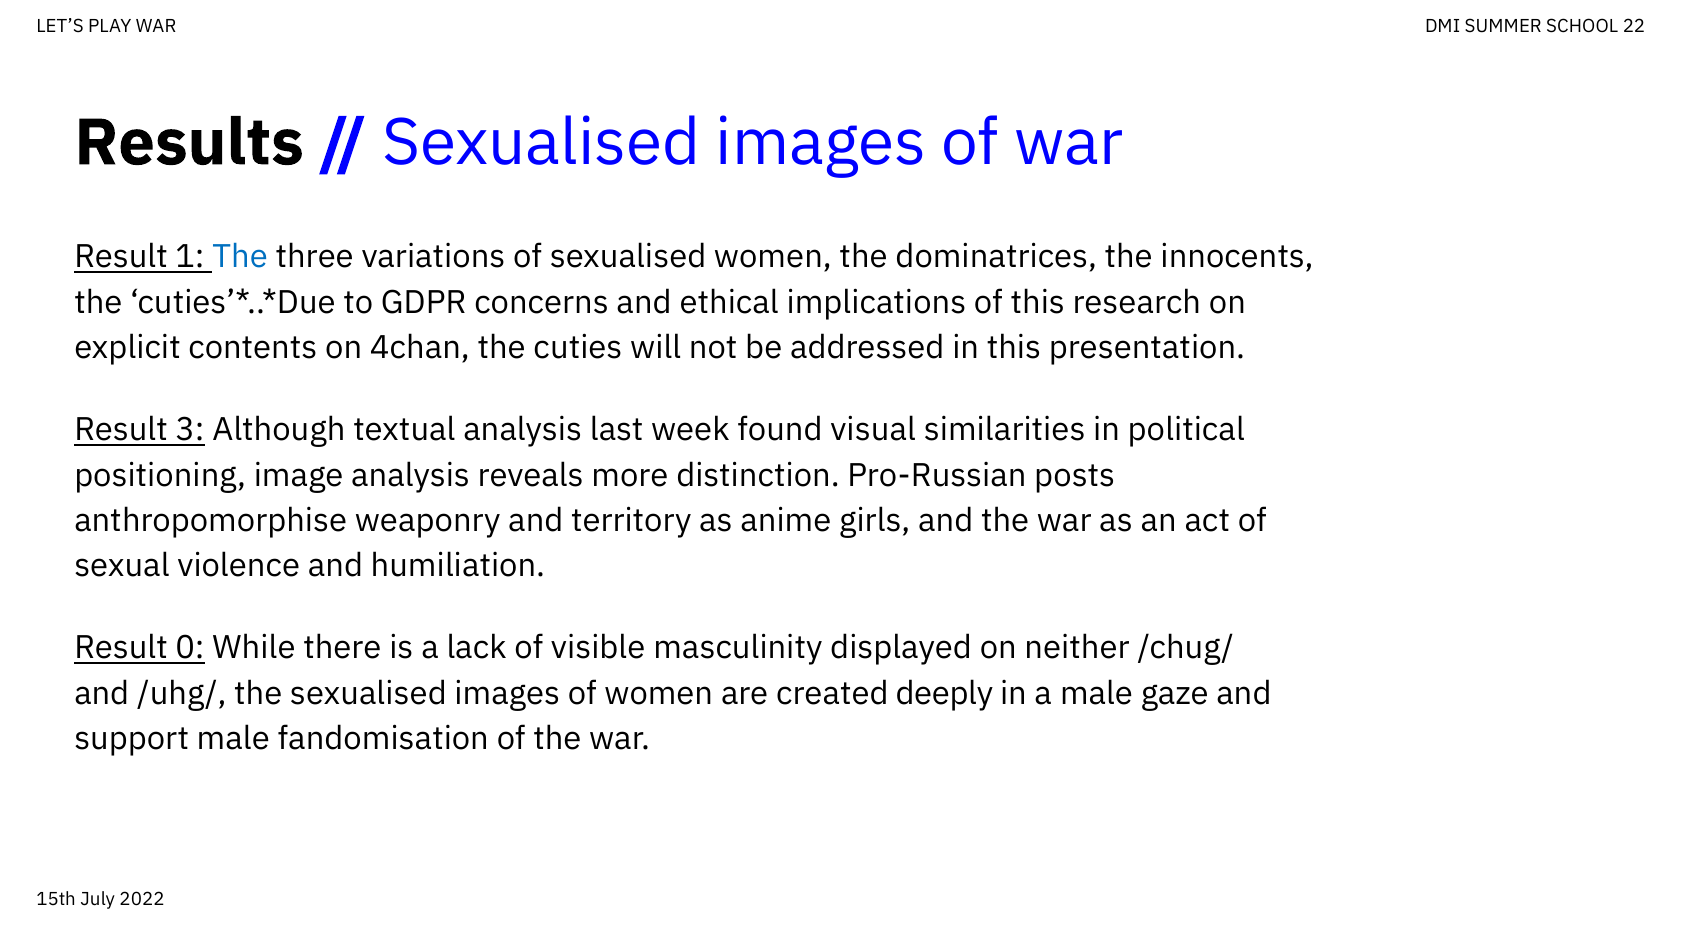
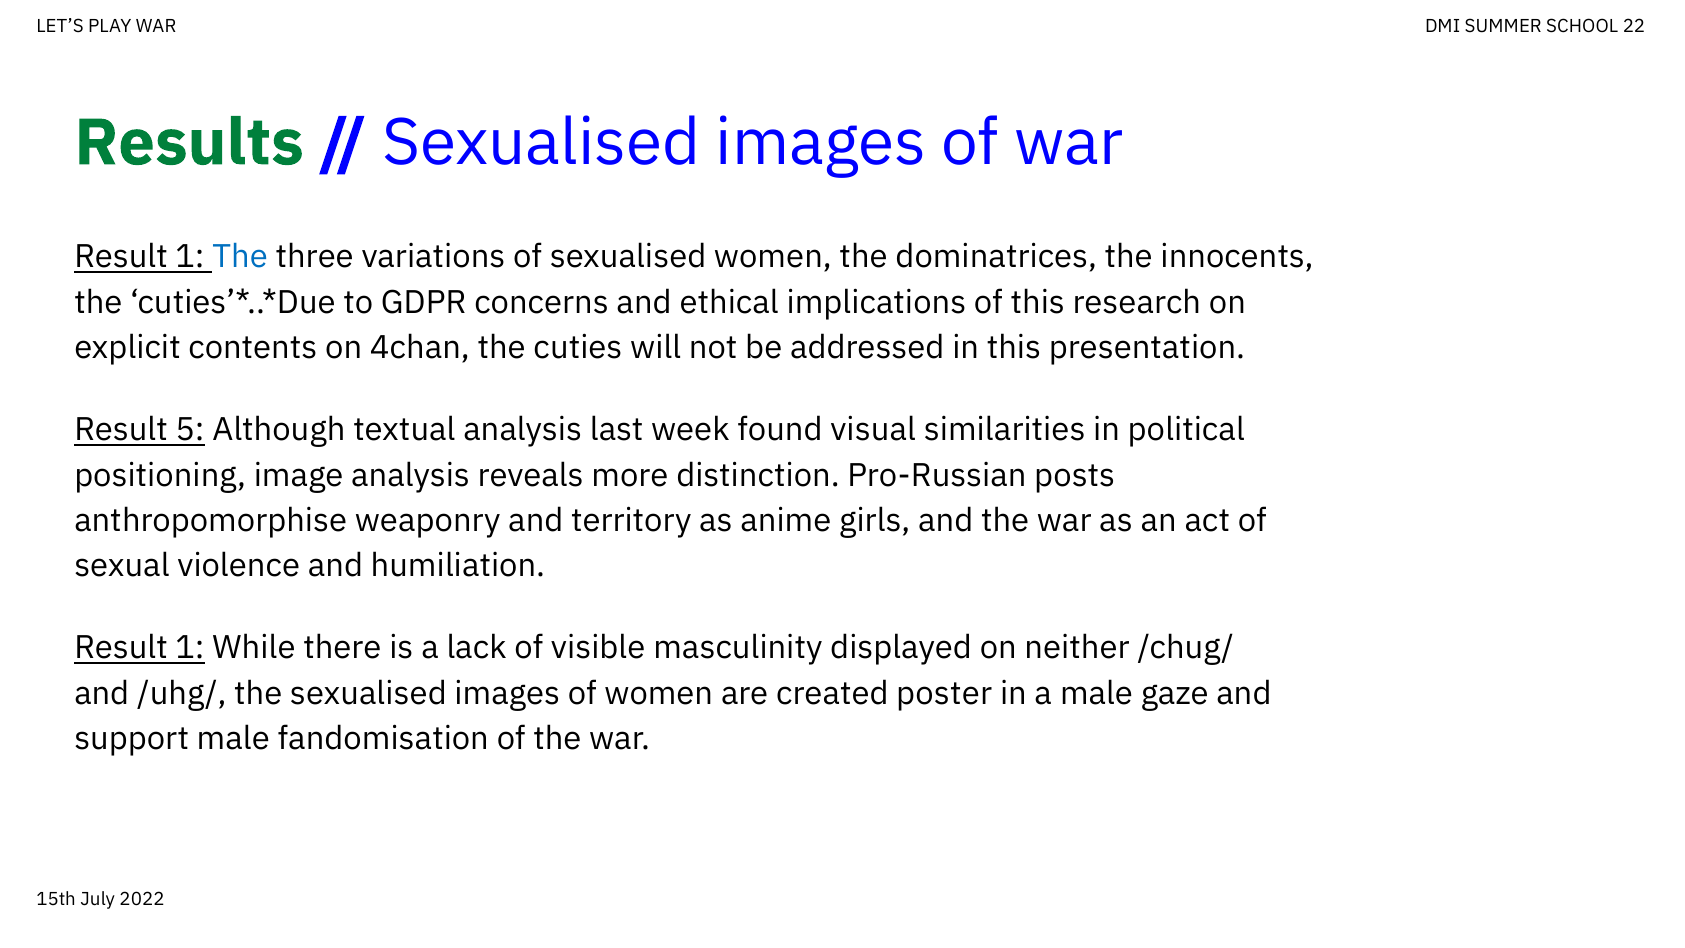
Results colour: black -> green (189, 143)
3: 3 -> 5 (190, 430)
0: 0 -> 1 (190, 648)
deeply: deeply -> poster (944, 693)
